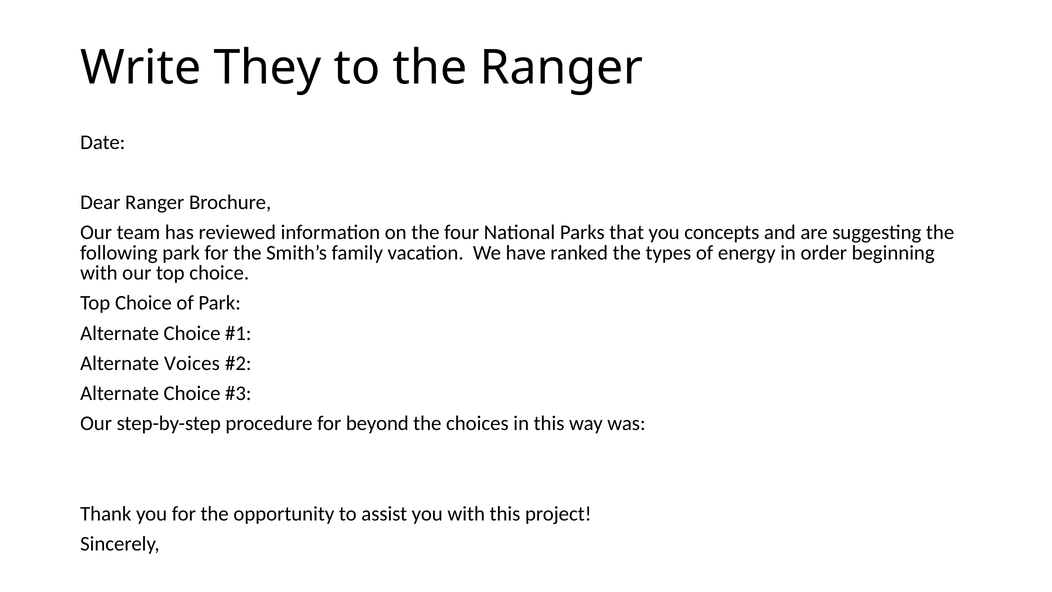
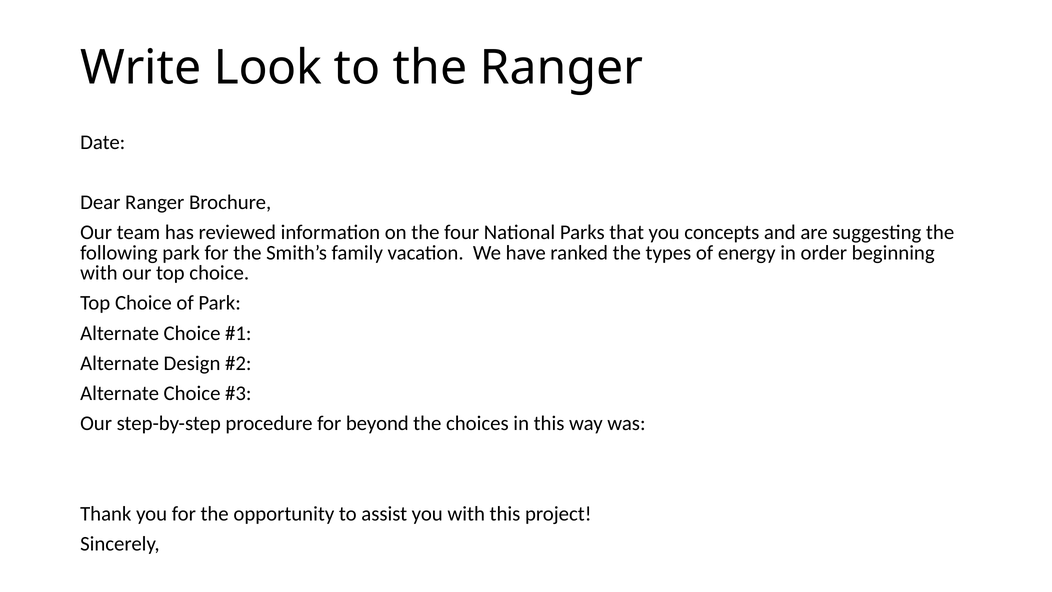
They: They -> Look (268, 68)
Voices: Voices -> Design (192, 363)
